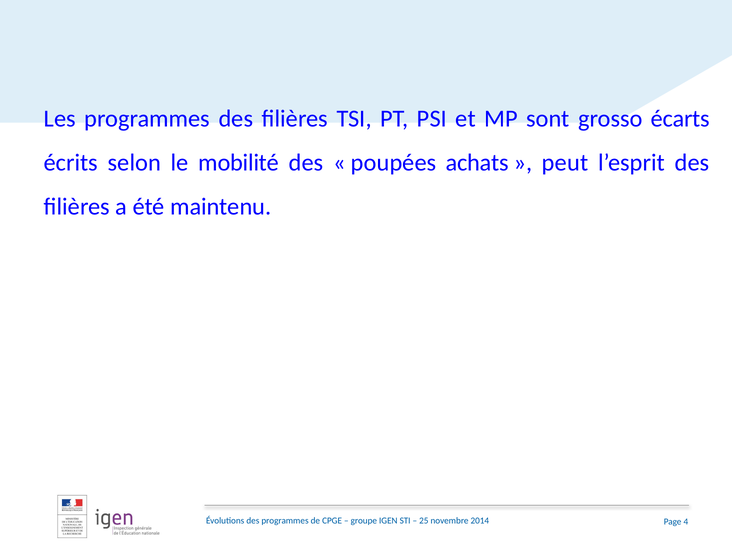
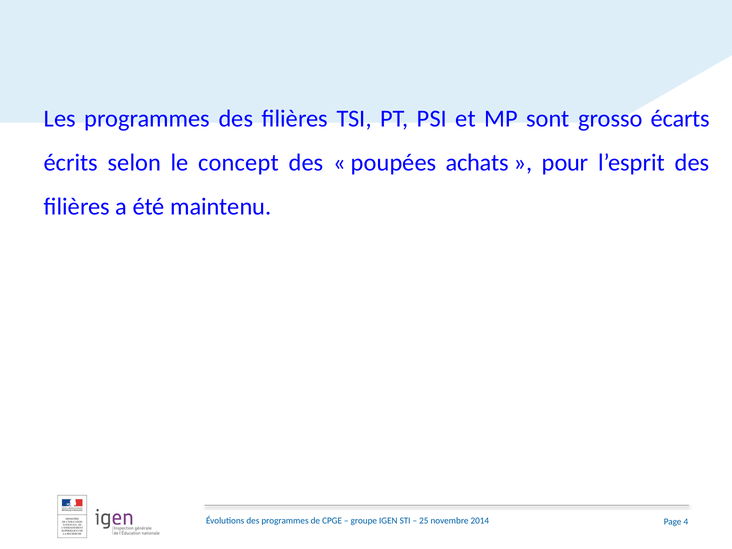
mobilité: mobilité -> concept (238, 163)
peut: peut -> pour (565, 163)
